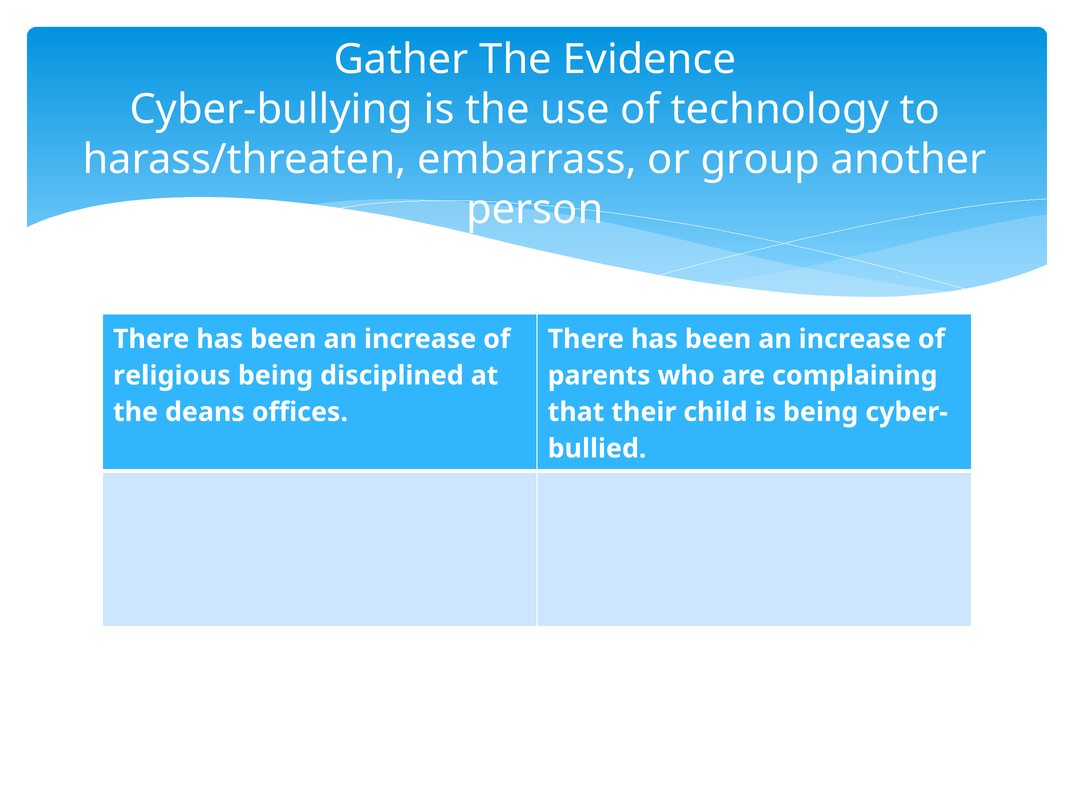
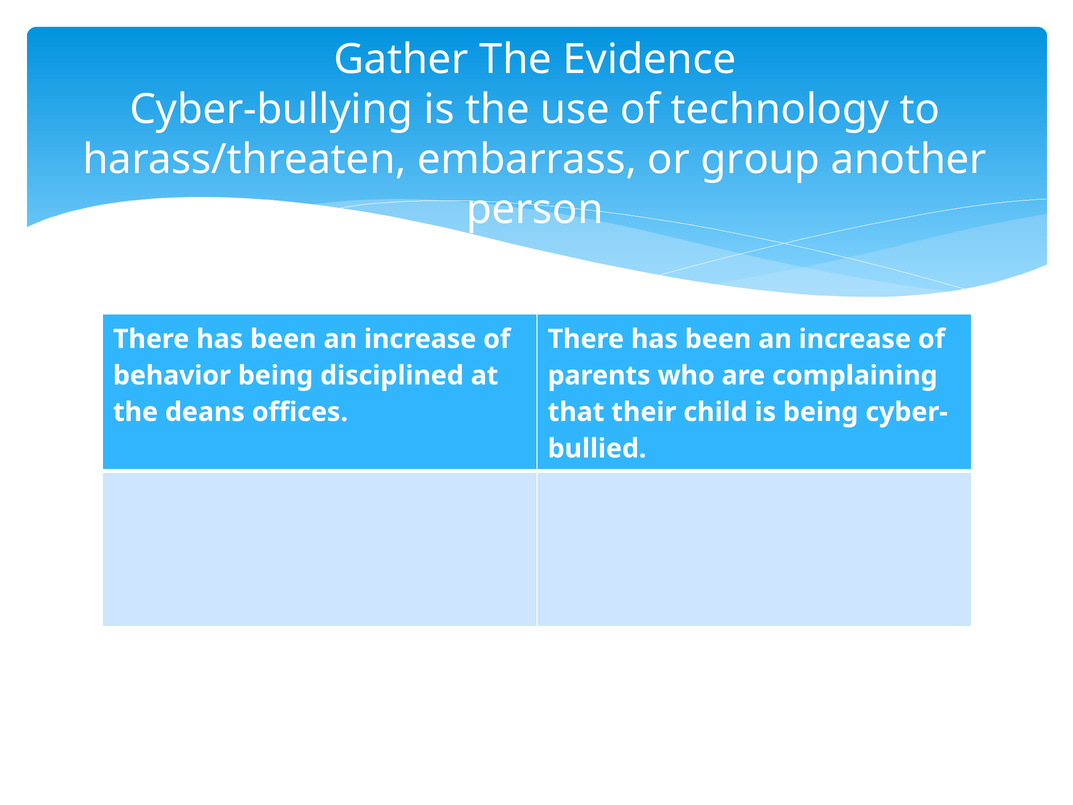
religious: religious -> behavior (172, 375)
